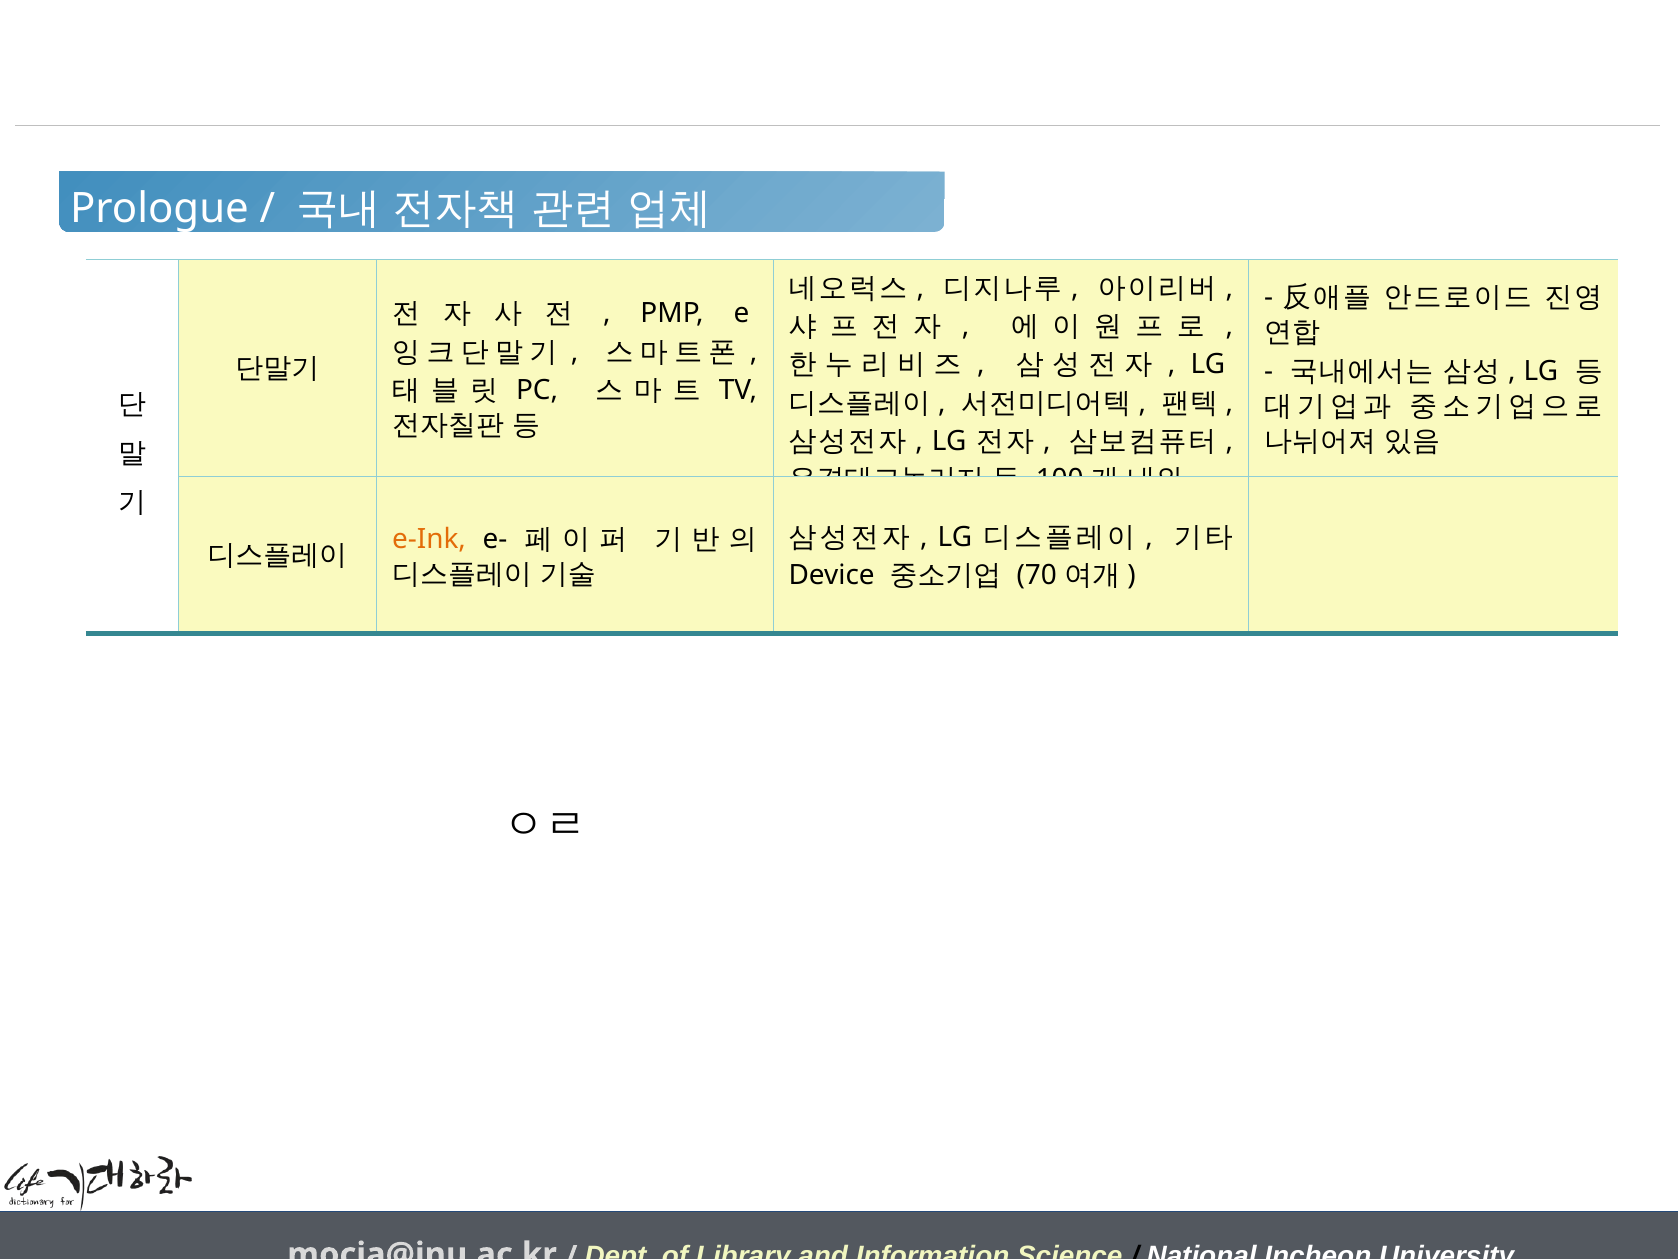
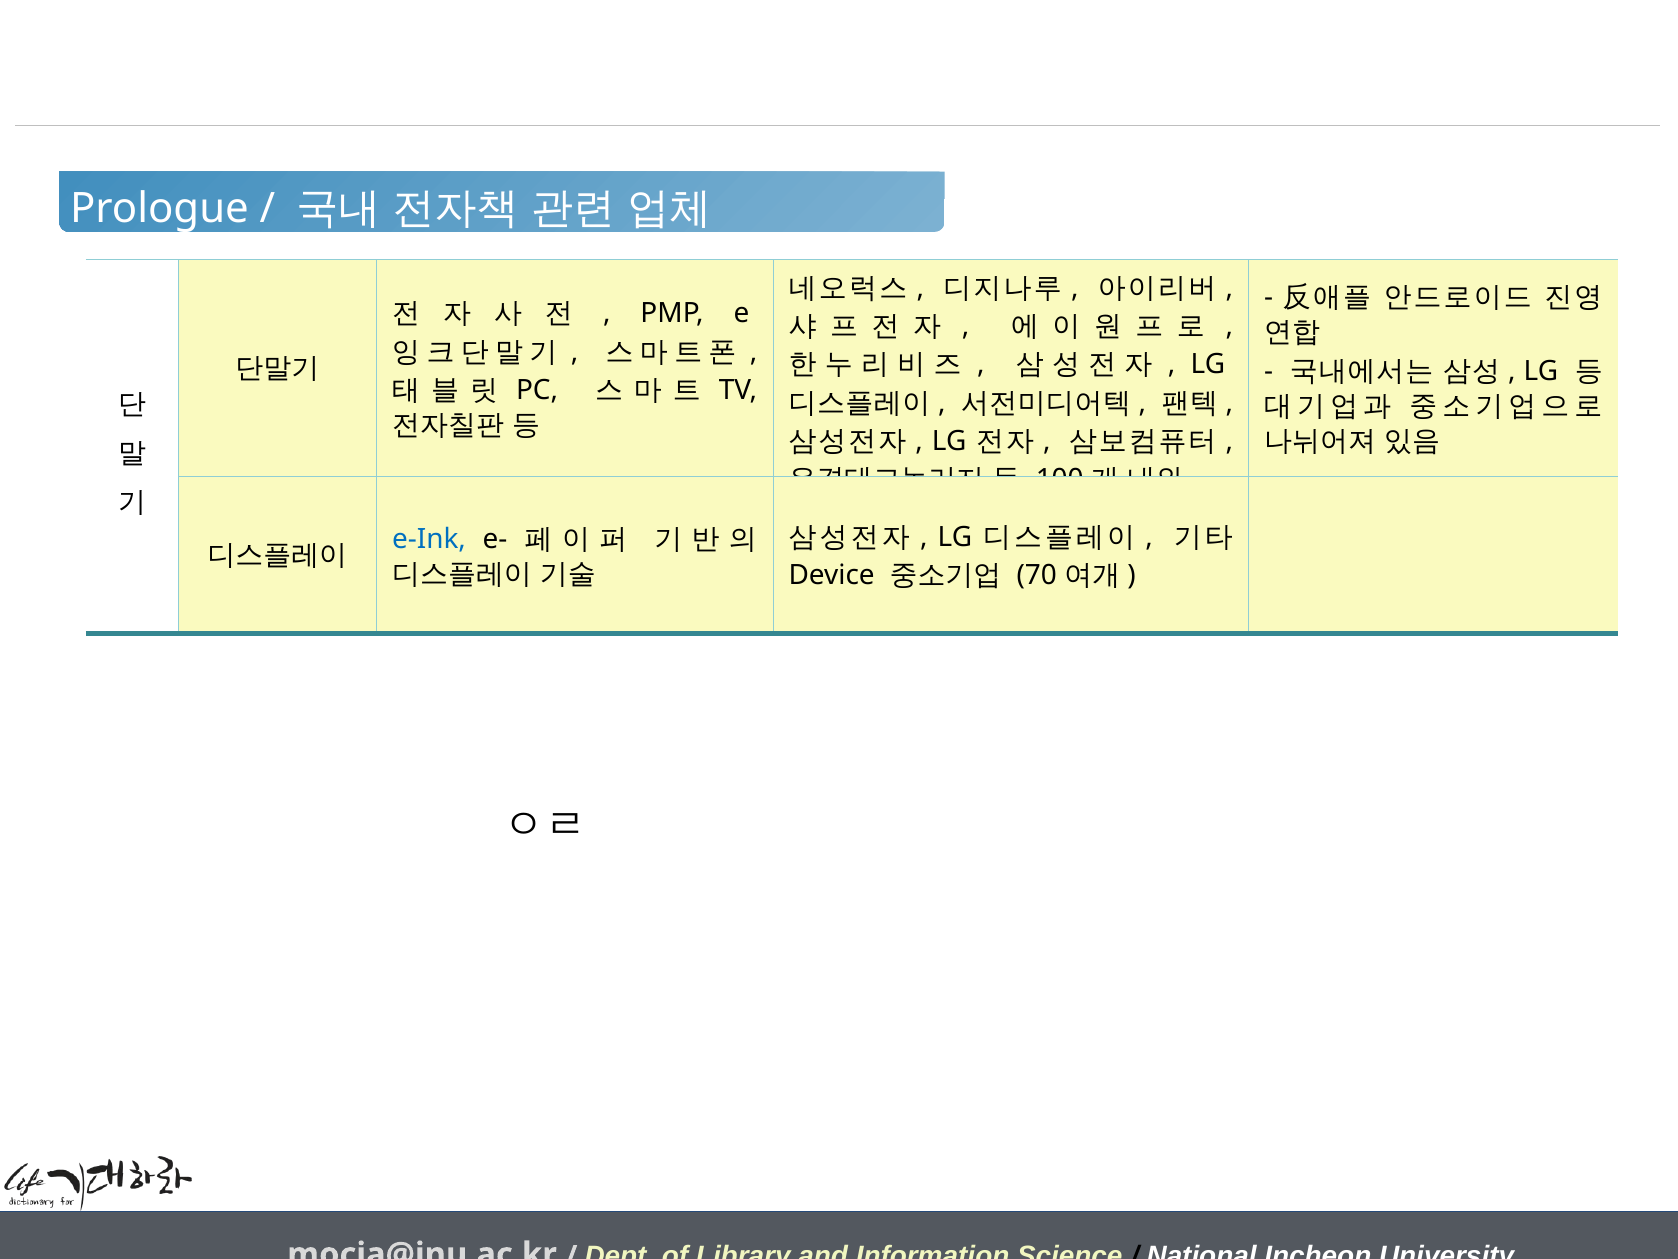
e-Ink colour: orange -> blue (429, 539)
